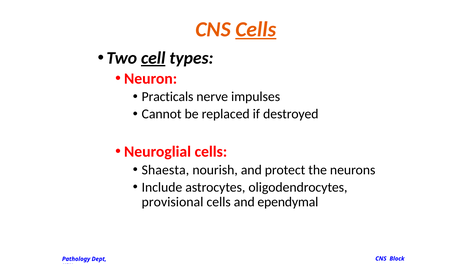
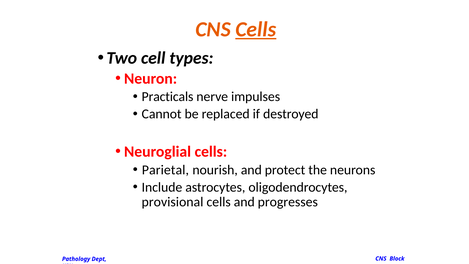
cell underline: present -> none (153, 58)
Shaesta: Shaesta -> Parietal (165, 170)
ependymal: ependymal -> progresses (288, 202)
